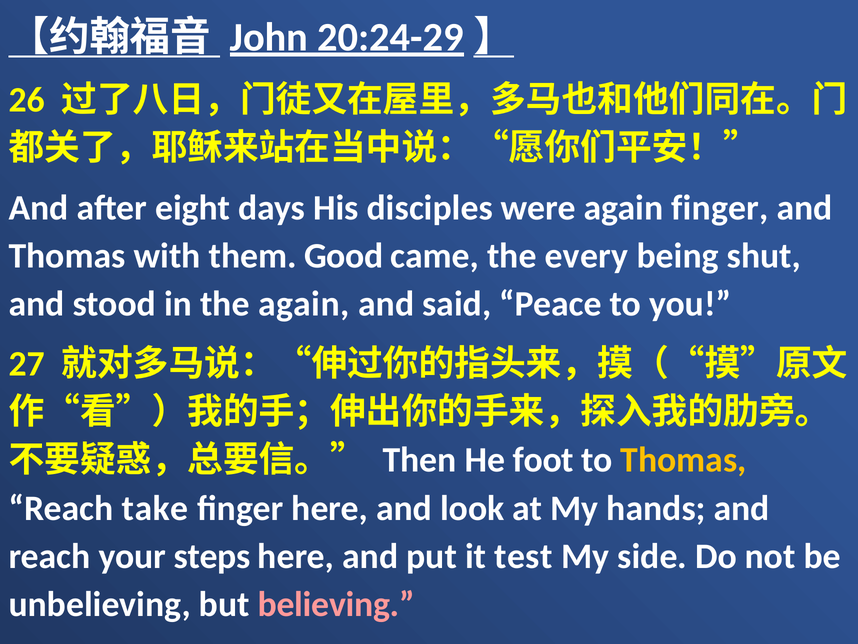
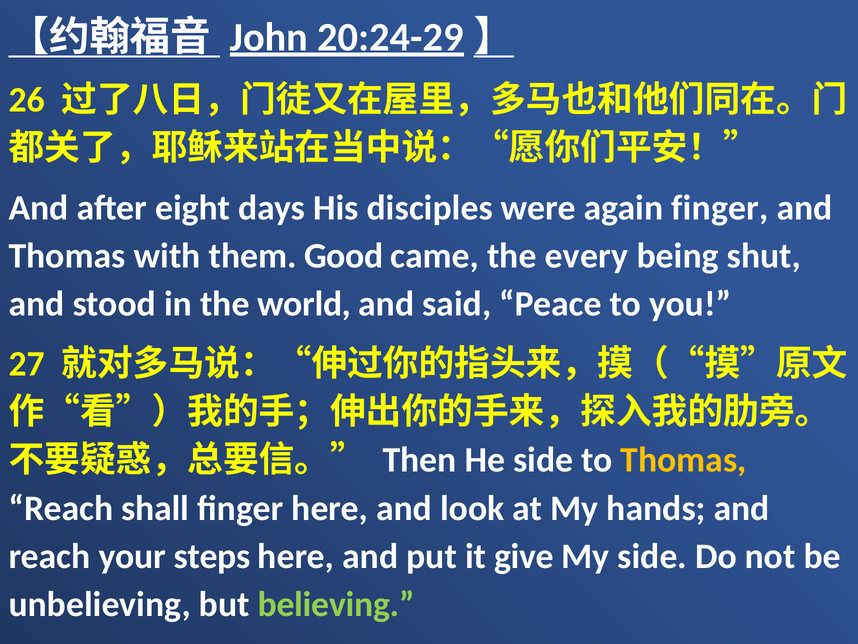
the again: again -> world (304, 304)
He foot: foot -> side (543, 460)
take: take -> shall (155, 508)
test: test -> give (524, 556)
believing colour: pink -> light green (336, 604)
